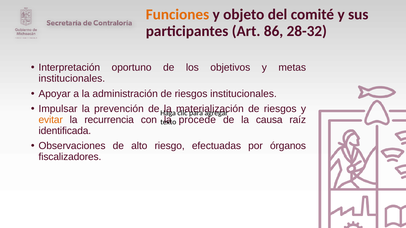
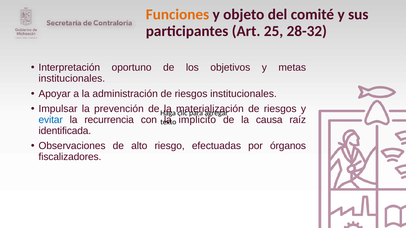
86: 86 -> 25 (274, 31)
evitar colour: orange -> blue (51, 120)
procede: procede -> implicito (197, 120)
